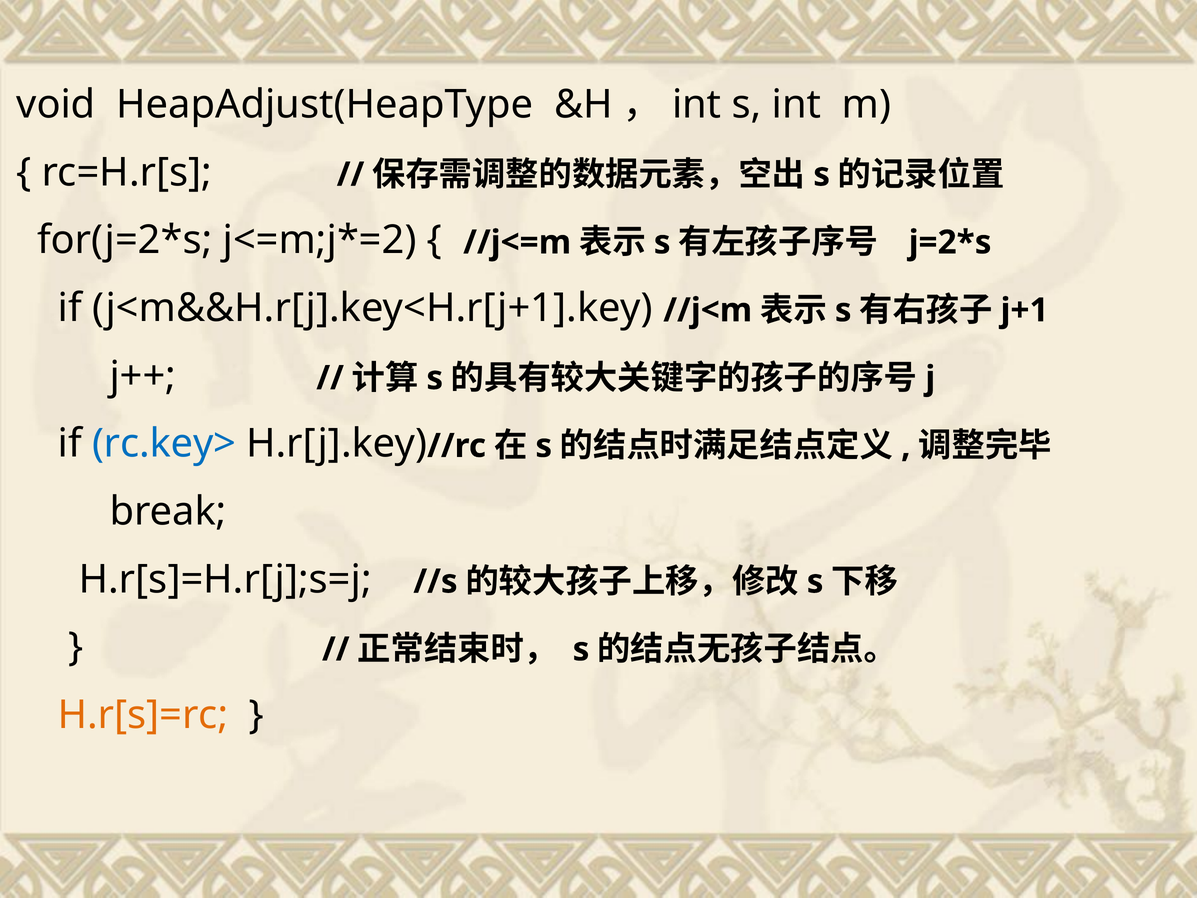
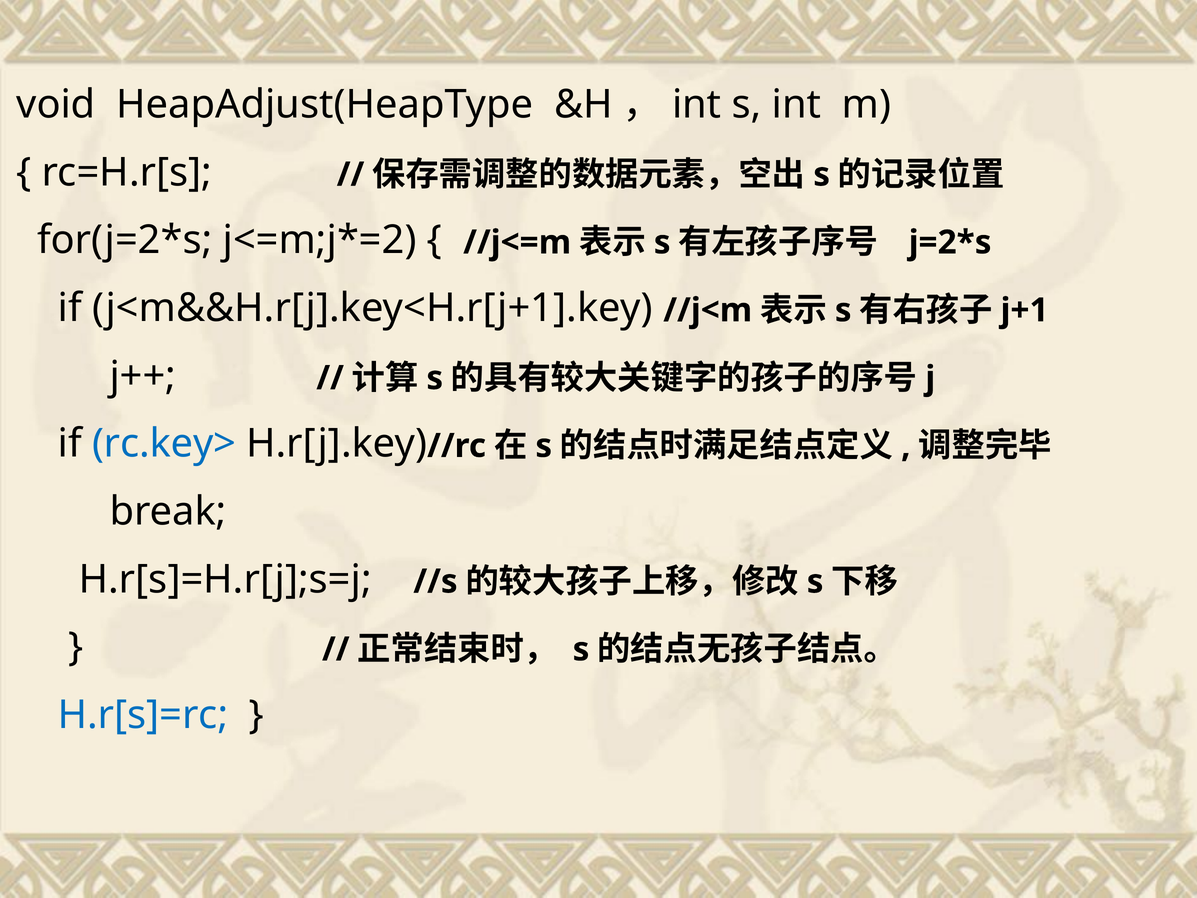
H.r[s]=rc colour: orange -> blue (143, 715)
